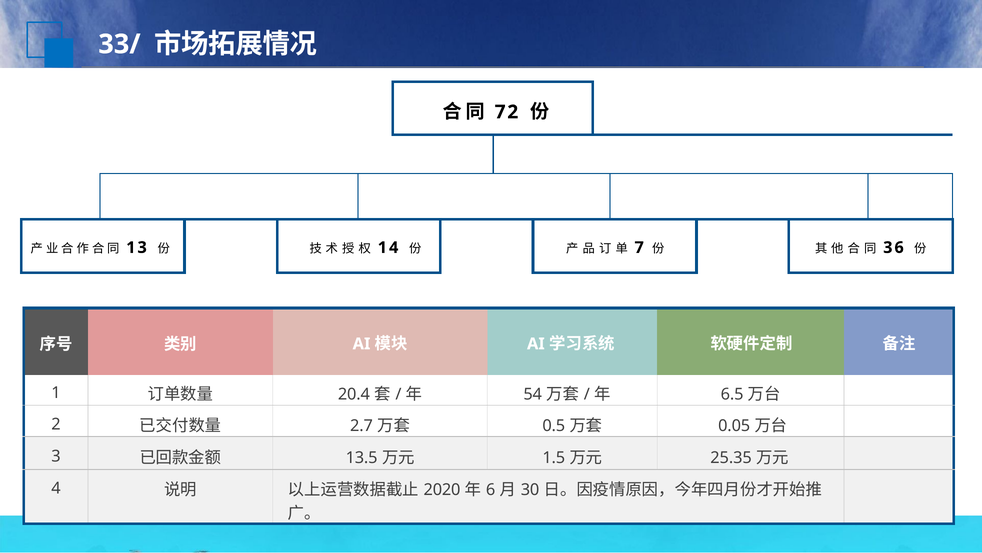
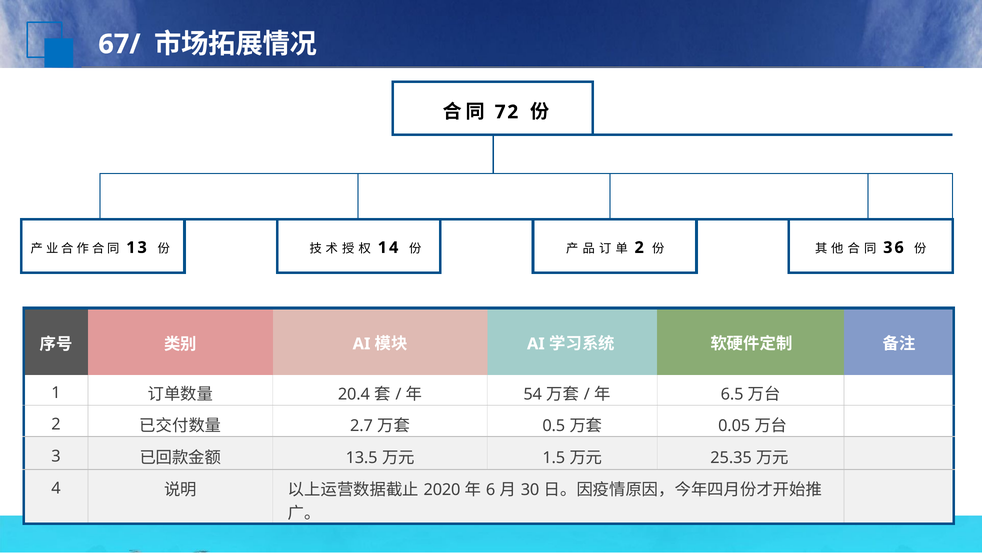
33/: 33/ -> 67/ (119, 44)
7: 7 -> 2 (639, 248)
